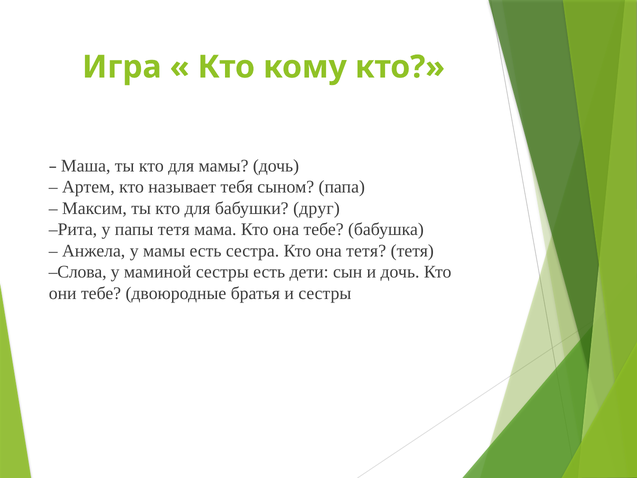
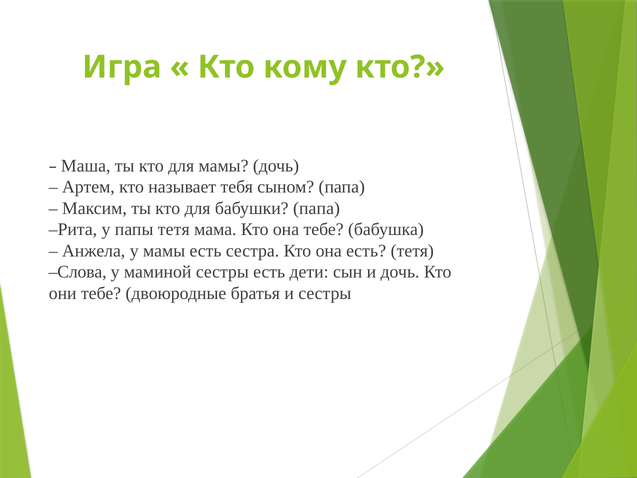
бабушки друг: друг -> папа (317, 208)
она тетя: тетя -> есть (366, 251)
